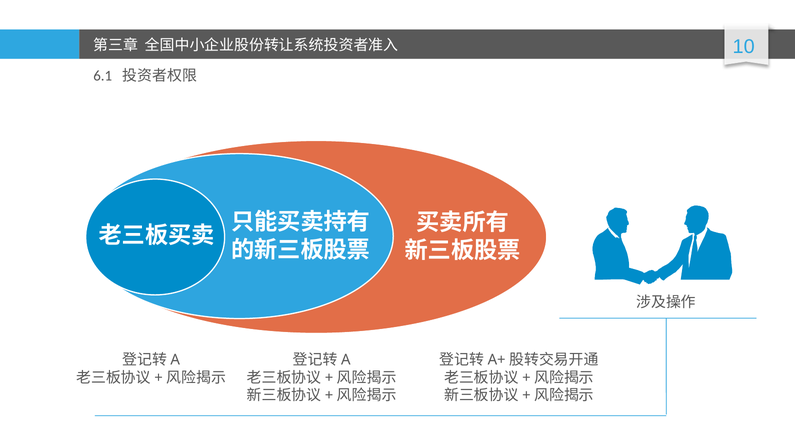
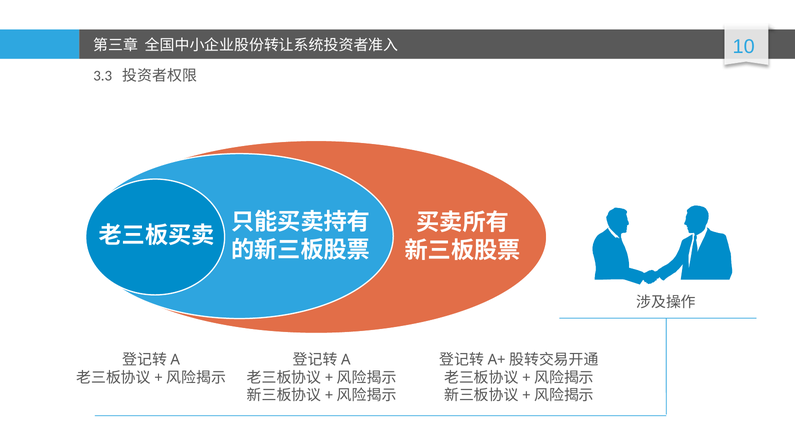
6.1: 6.1 -> 3.3 (103, 76)
